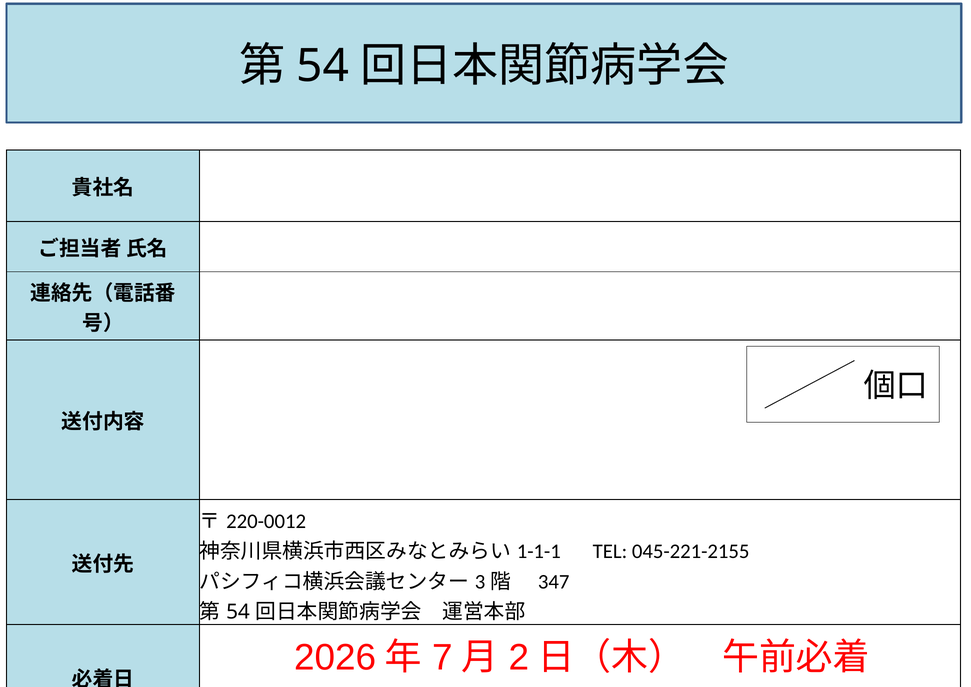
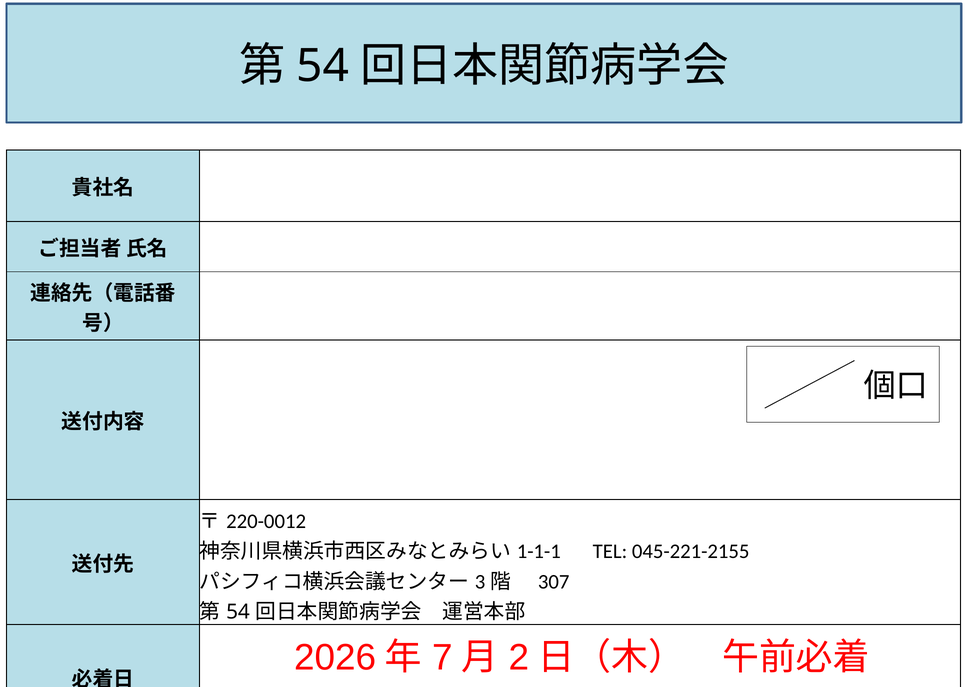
347: 347 -> 307 (554, 581)
